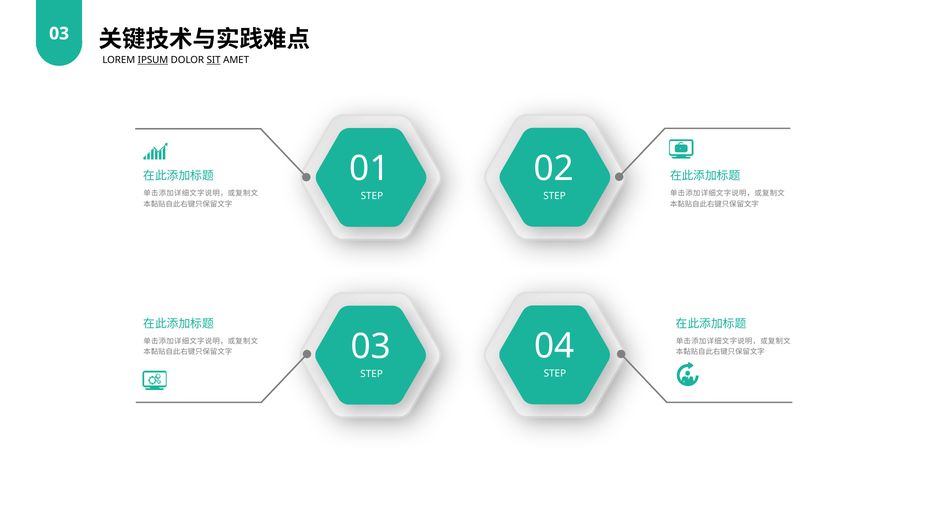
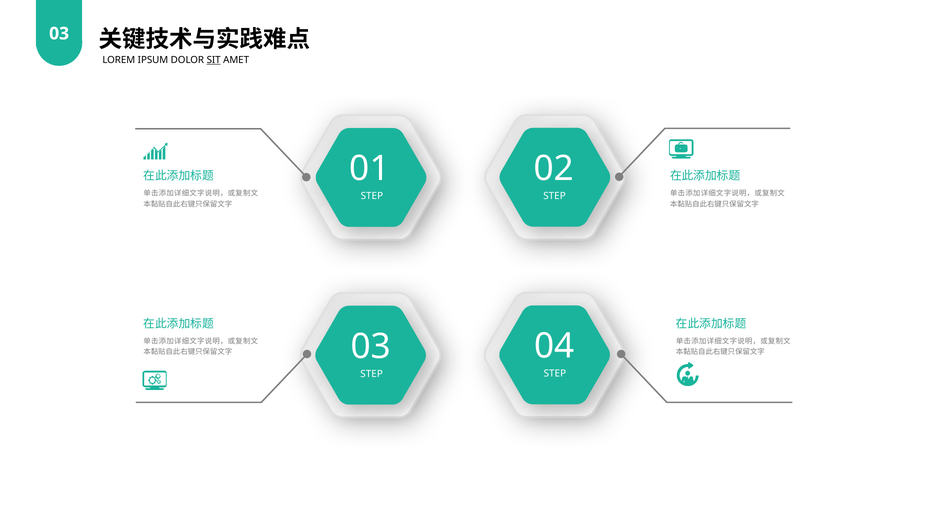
IPSUM underline: present -> none (153, 60)
